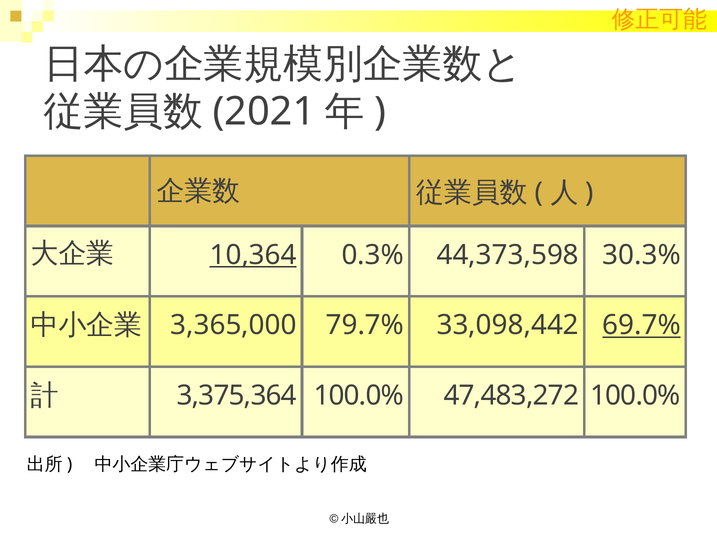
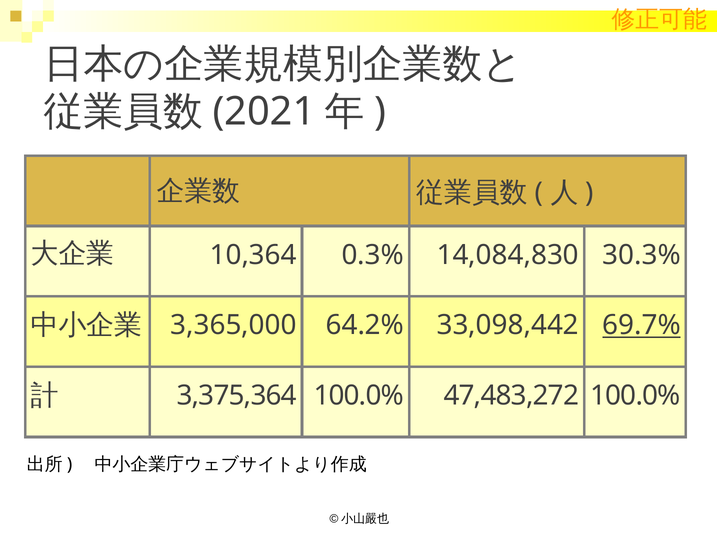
10,364 underline: present -> none (253, 255)
44,373,598: 44,373,598 -> 14,084,830 (508, 255)
79.7%: 79.7% -> 64.2% (365, 326)
